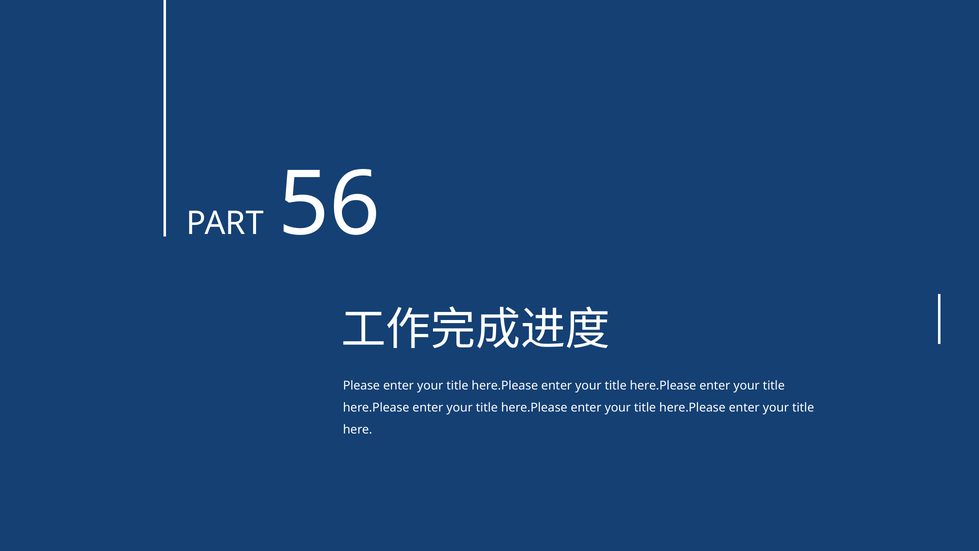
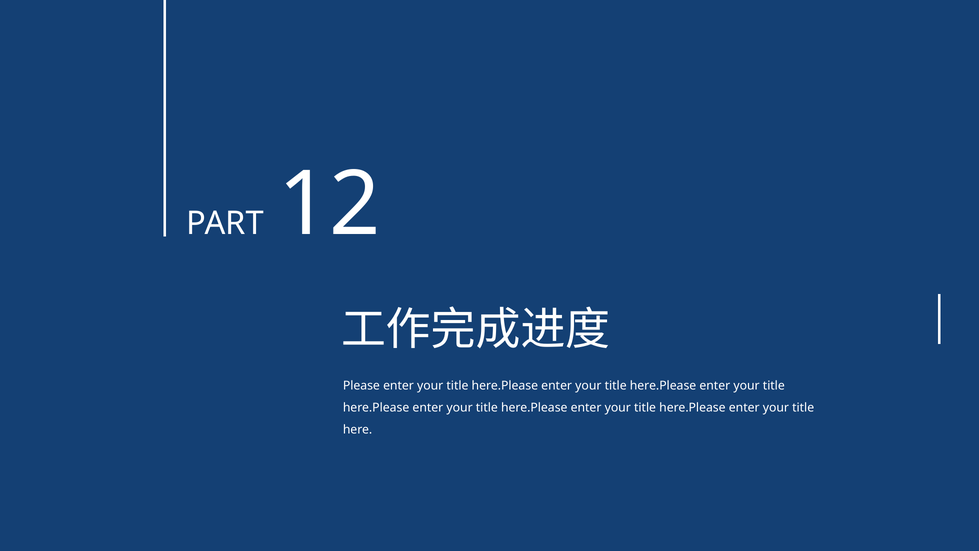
56: 56 -> 12 (330, 205)
